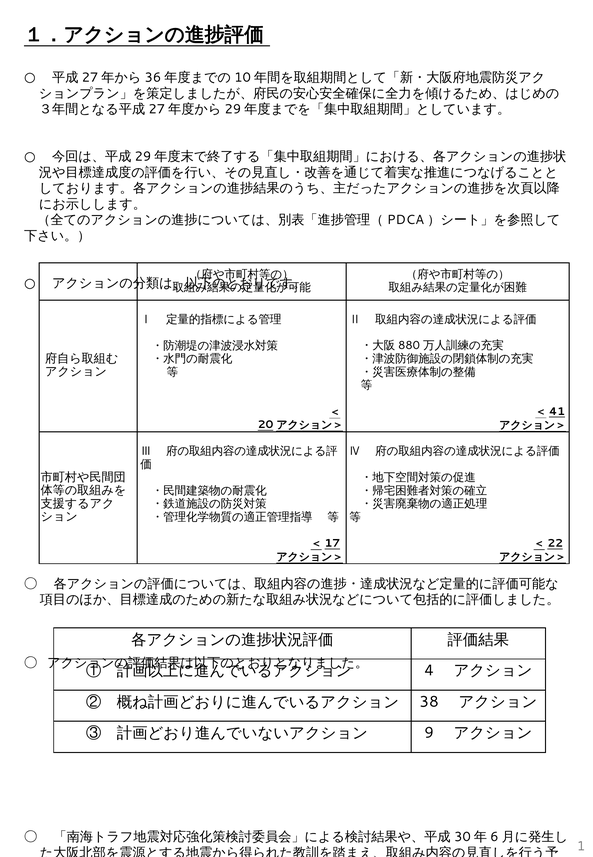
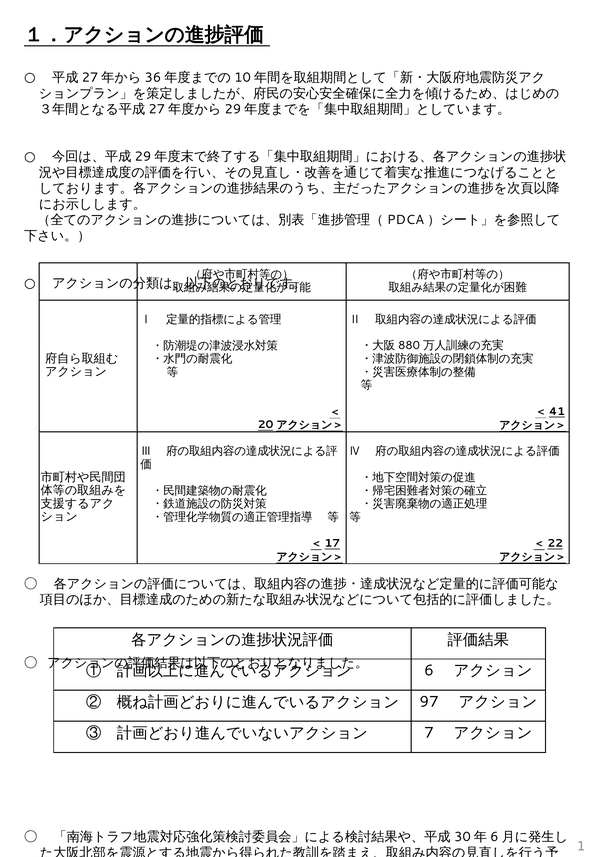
4: 4 -> 6 (429, 670)
38: 38 -> 97 (429, 701)
9: 9 -> 7 (429, 732)
